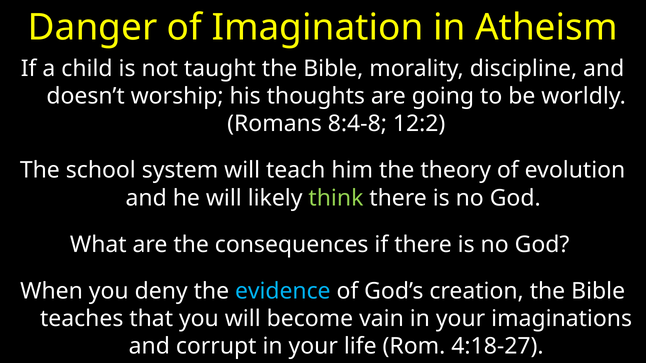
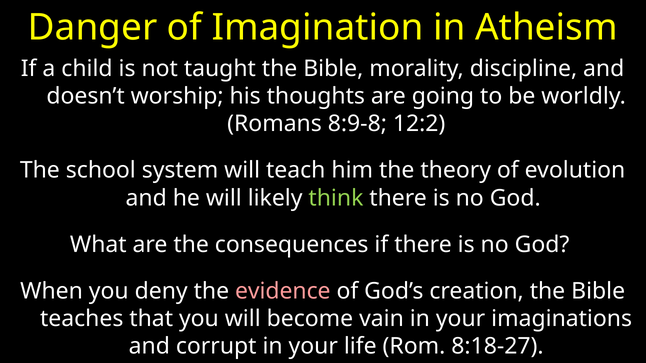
8:4-8: 8:4-8 -> 8:9-8 (357, 124)
evidence colour: light blue -> pink (283, 291)
4:18-27: 4:18-27 -> 8:18-27 (497, 347)
